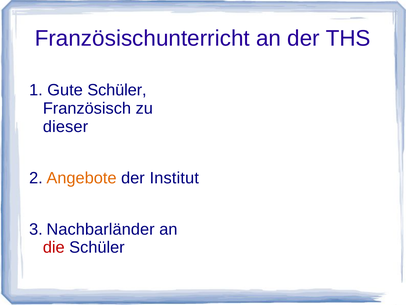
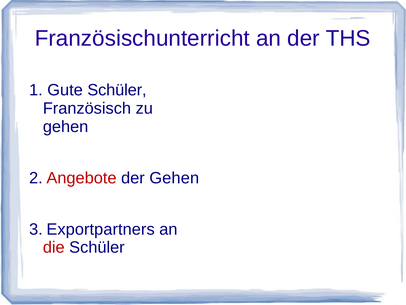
dieser: dieser -> gehen (66, 127)
Angebote colour: orange -> red (81, 178)
der Institut: Institut -> Gehen (174, 178)
Nachbarländer: Nachbarländer -> Exportpartners (101, 229)
